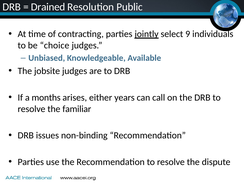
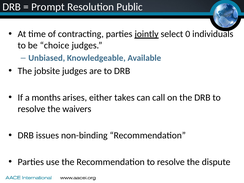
Drained: Drained -> Prompt (48, 7)
9: 9 -> 0 (188, 34)
years: years -> takes (124, 98)
familiar: familiar -> waivers (77, 109)
